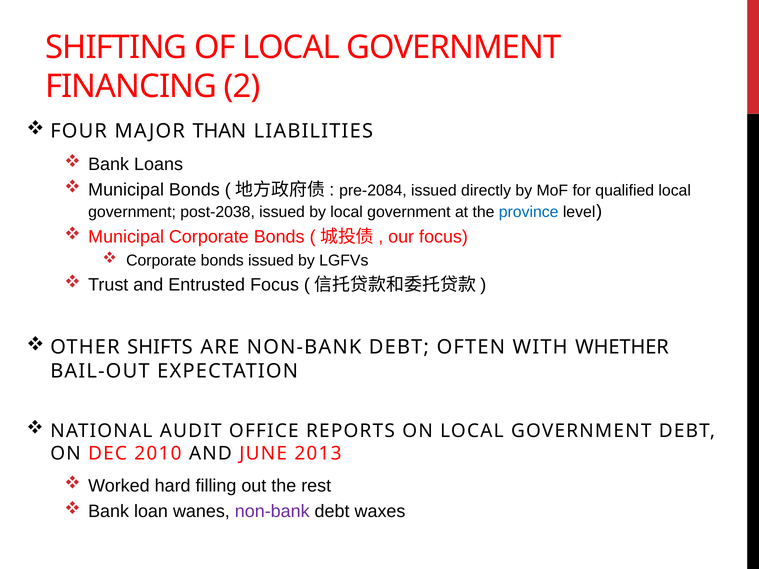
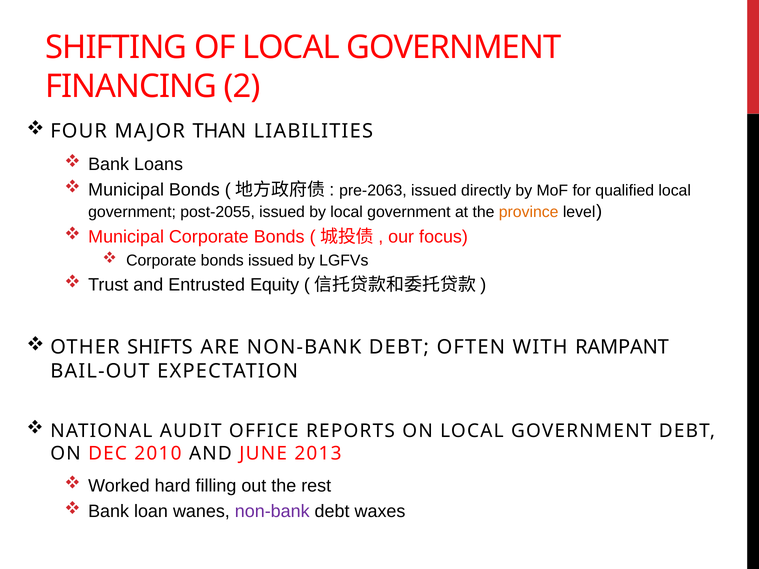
pre-2084: pre-2084 -> pre-2063 (373, 191)
post-2038: post-2038 -> post-2055 (218, 212)
province colour: blue -> orange (529, 212)
Entrusted Focus: Focus -> Equity (275, 285)
WHETHER: WHETHER -> RAMPANT (622, 348)
